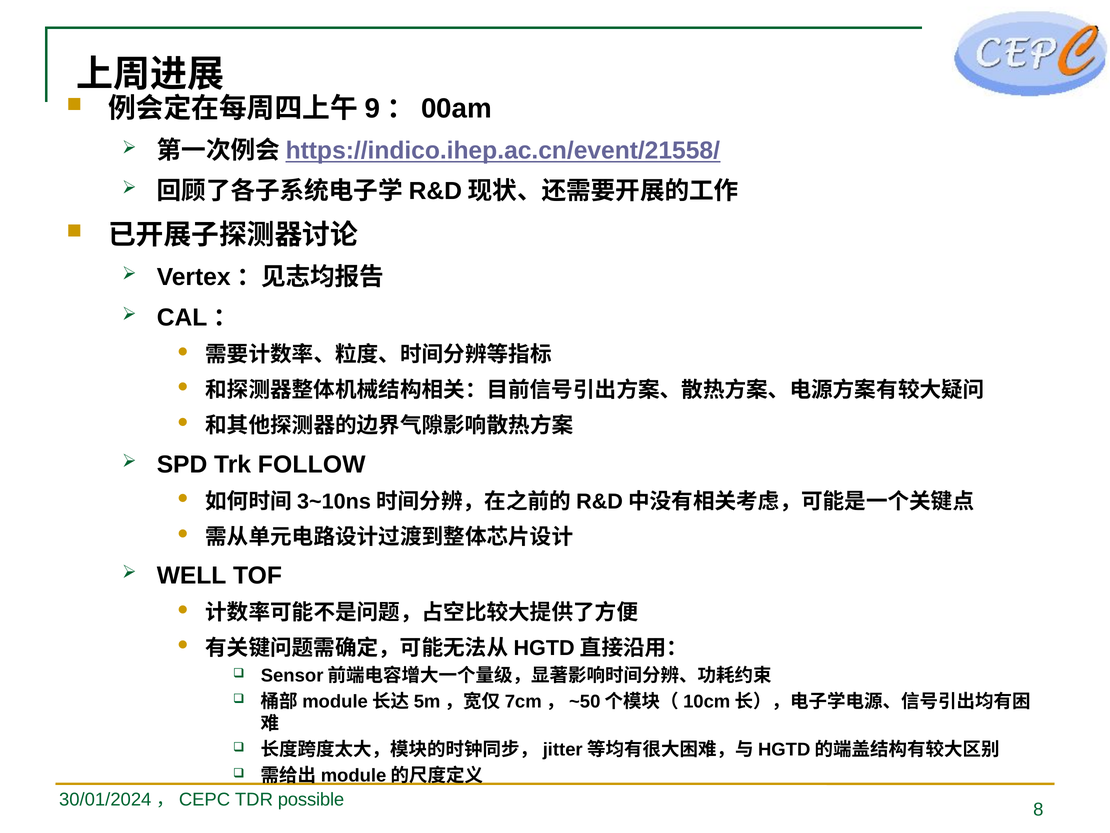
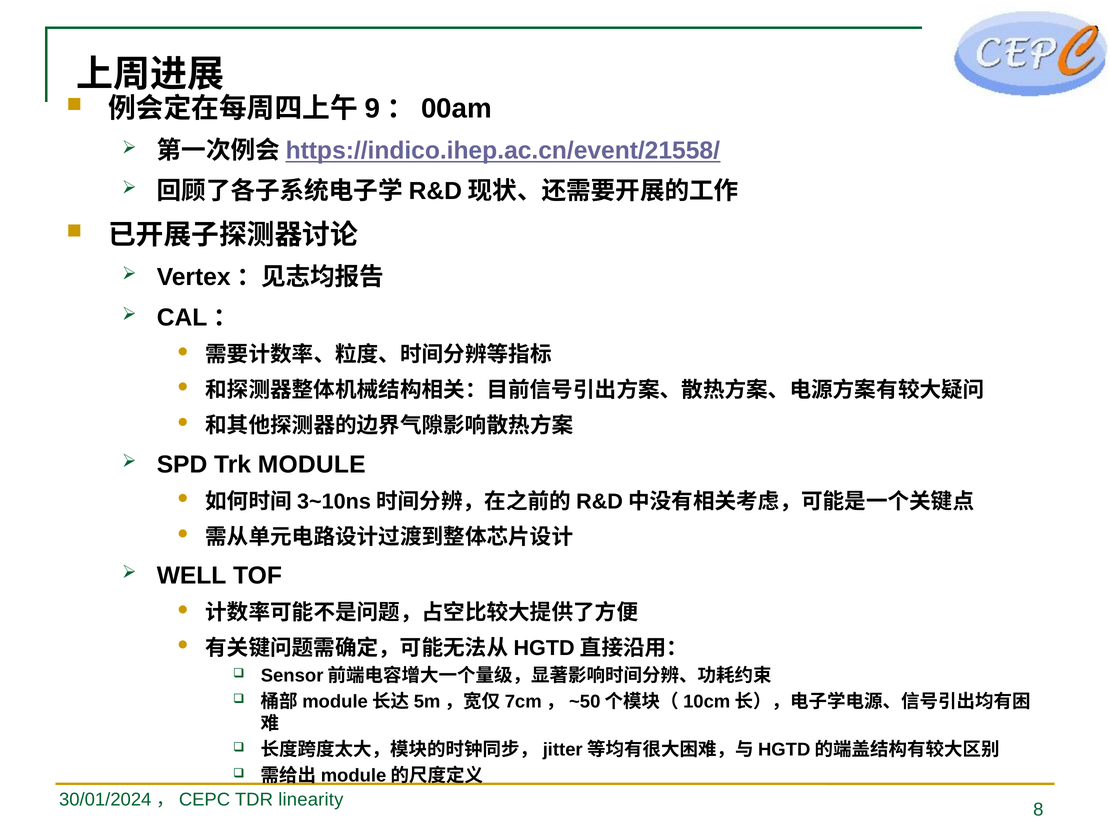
FOLLOW: FOLLOW -> MODULE (312, 464)
possible: possible -> linearity (311, 799)
